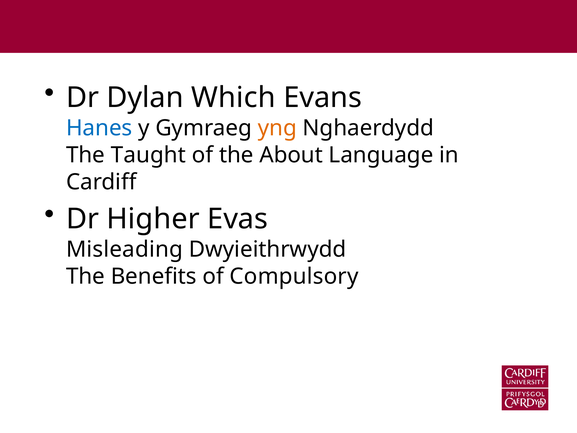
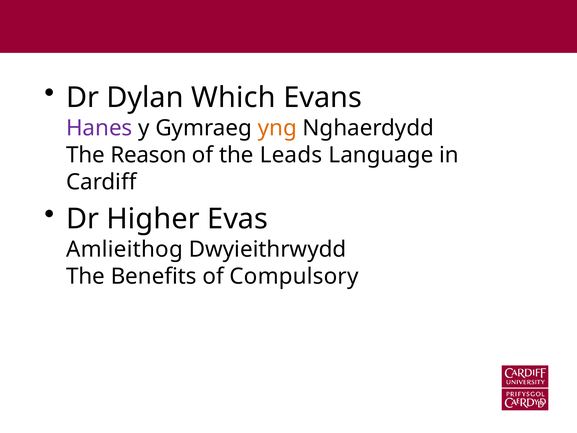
Hanes colour: blue -> purple (99, 128)
Taught: Taught -> Reason (149, 155)
About: About -> Leads (291, 155)
Misleading: Misleading -> Amlieithog (124, 249)
